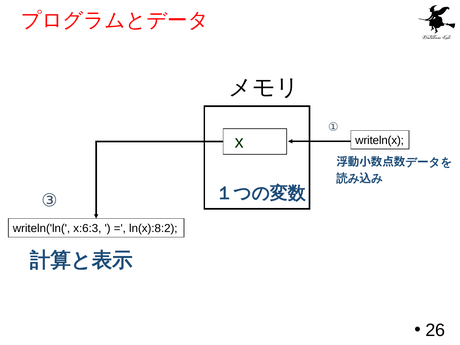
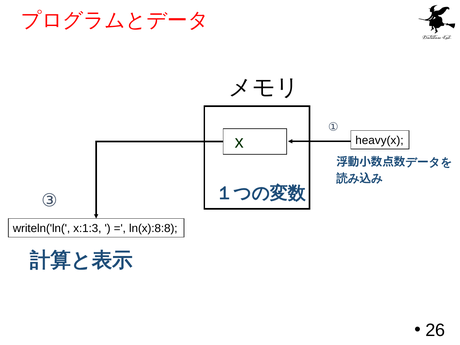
writeln(x: writeln(x -> heavy(x (379, 140)
x:6:3: x:6:3 -> x:1:3 (87, 228)
ln(x):8:2: ln(x):8:2 -> ln(x):8:8 (153, 228)
